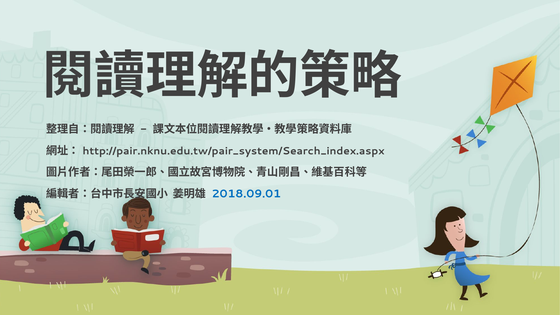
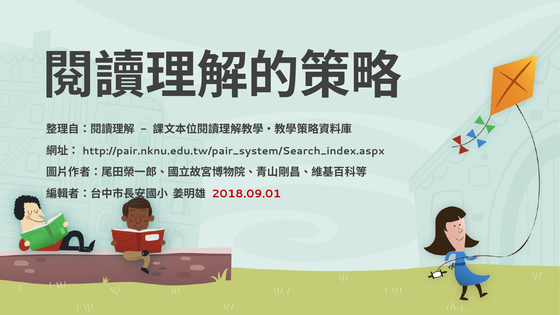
2018.09.01 colour: blue -> red (246, 194)
